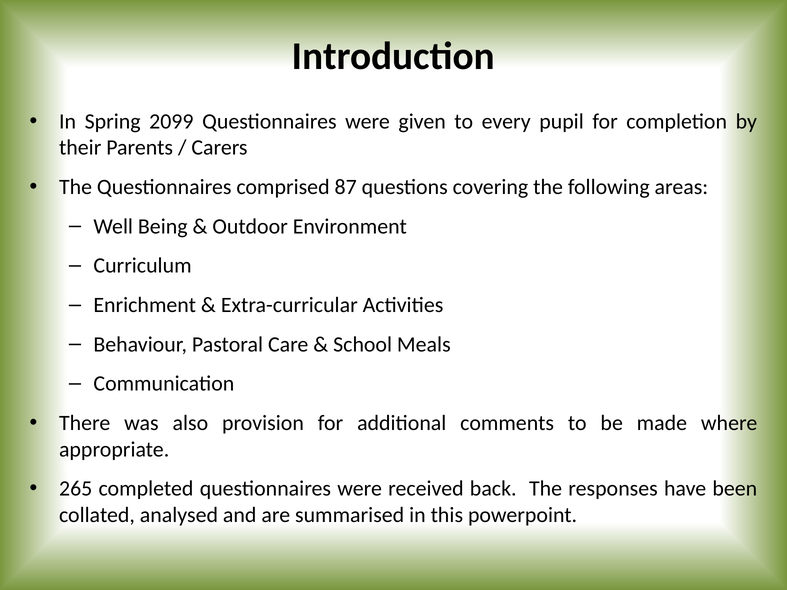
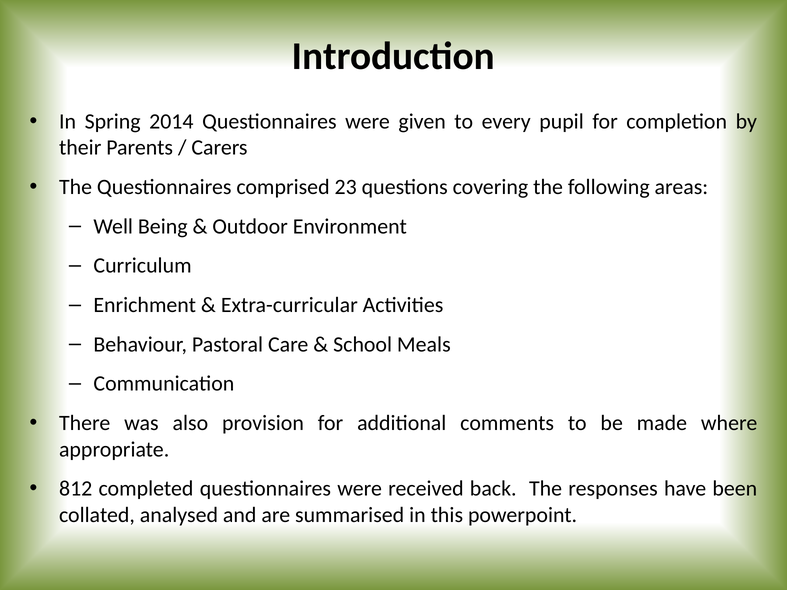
2099: 2099 -> 2014 (171, 122)
87: 87 -> 23 (346, 187)
265: 265 -> 812 (76, 489)
